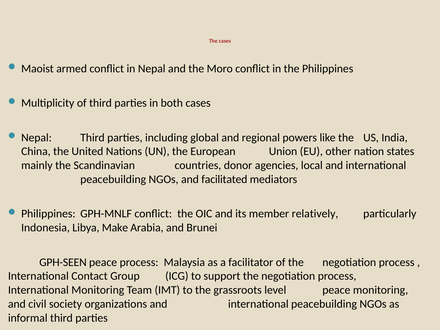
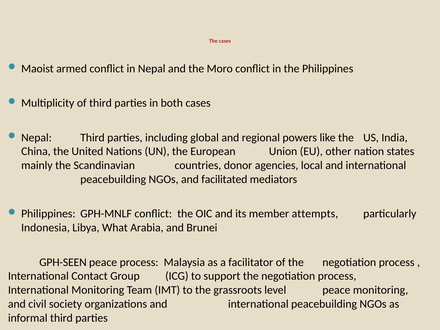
relatively: relatively -> attempts (315, 214)
Make: Make -> What (115, 228)
